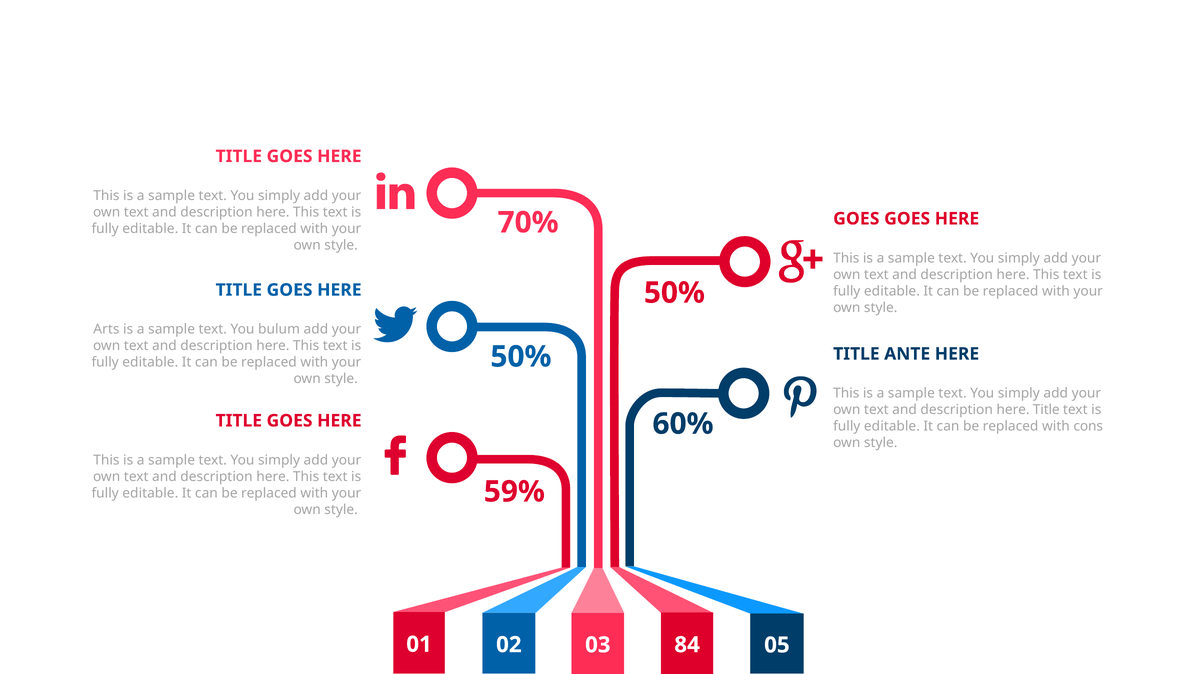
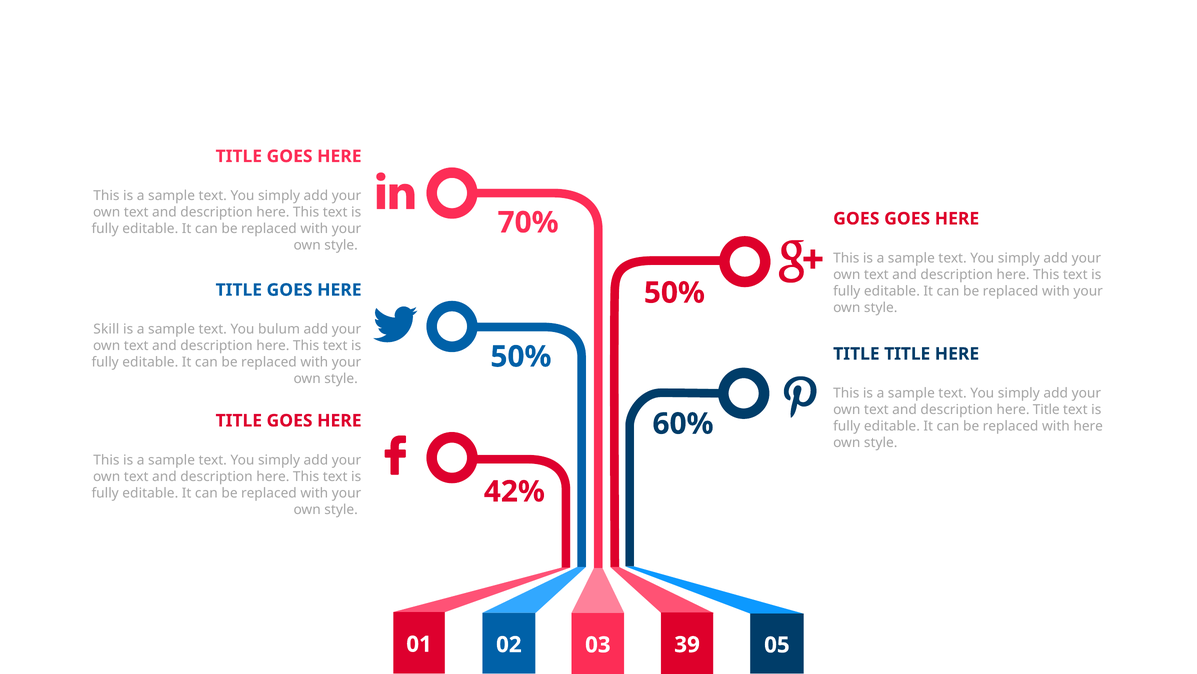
Arts: Arts -> Skill (106, 329)
TITLE ANTE: ANTE -> TITLE (907, 354)
with cons: cons -> here (1088, 426)
59%: 59% -> 42% (514, 491)
84: 84 -> 39 (687, 644)
